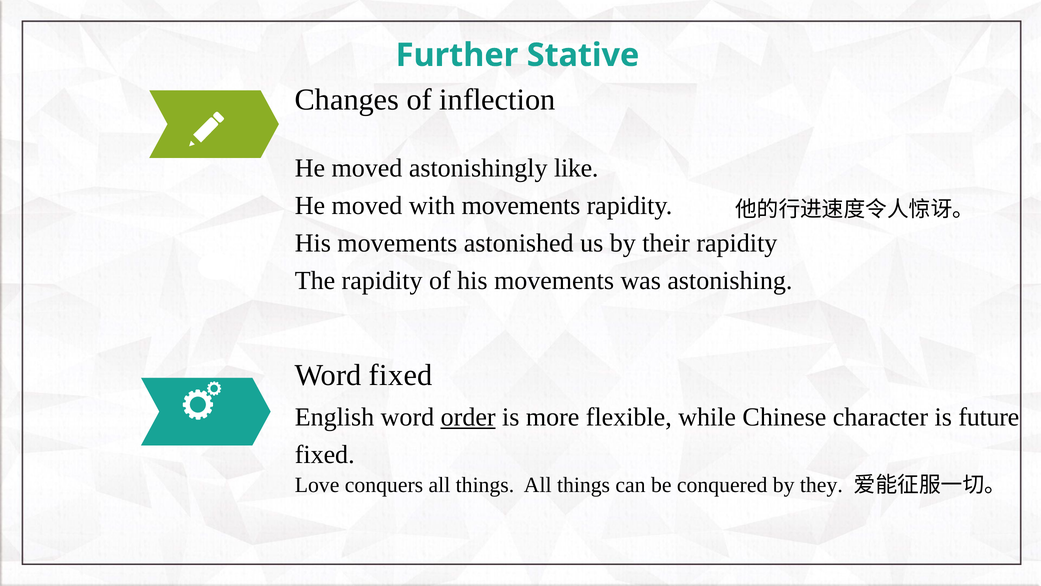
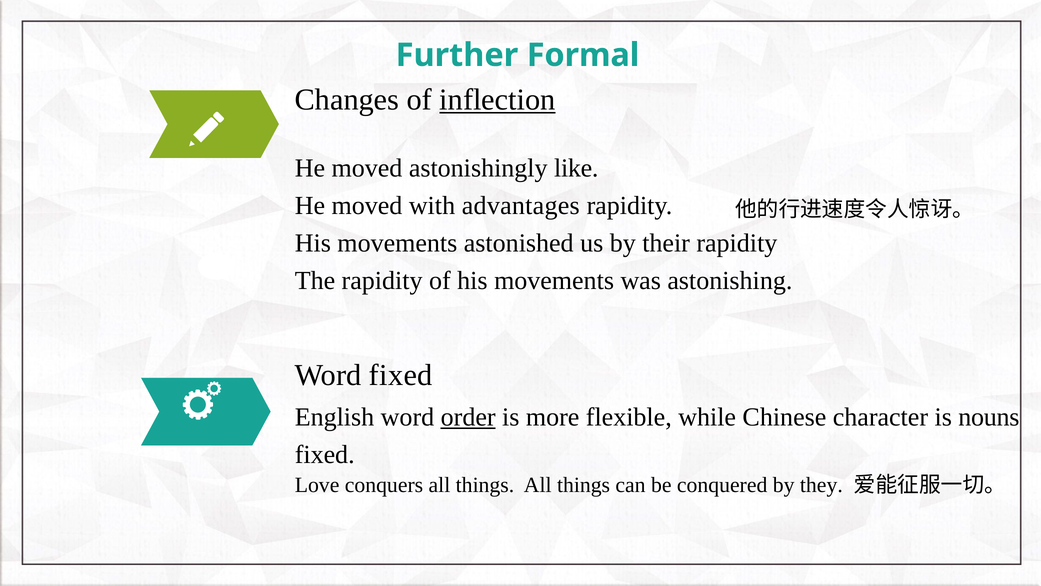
Stative: Stative -> Formal (583, 55)
inflection underline: none -> present (497, 100)
with movements: movements -> advantages (521, 206)
future: future -> nouns (989, 417)
